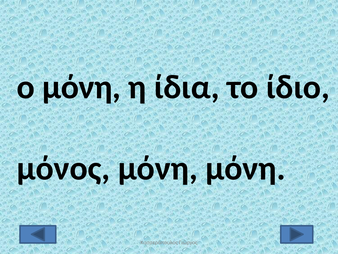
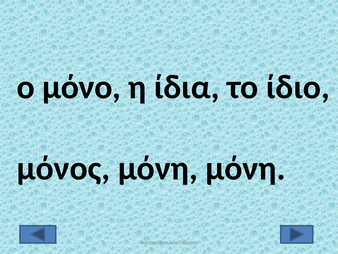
ο μόνη: μόνη -> μόνο (81, 87)
